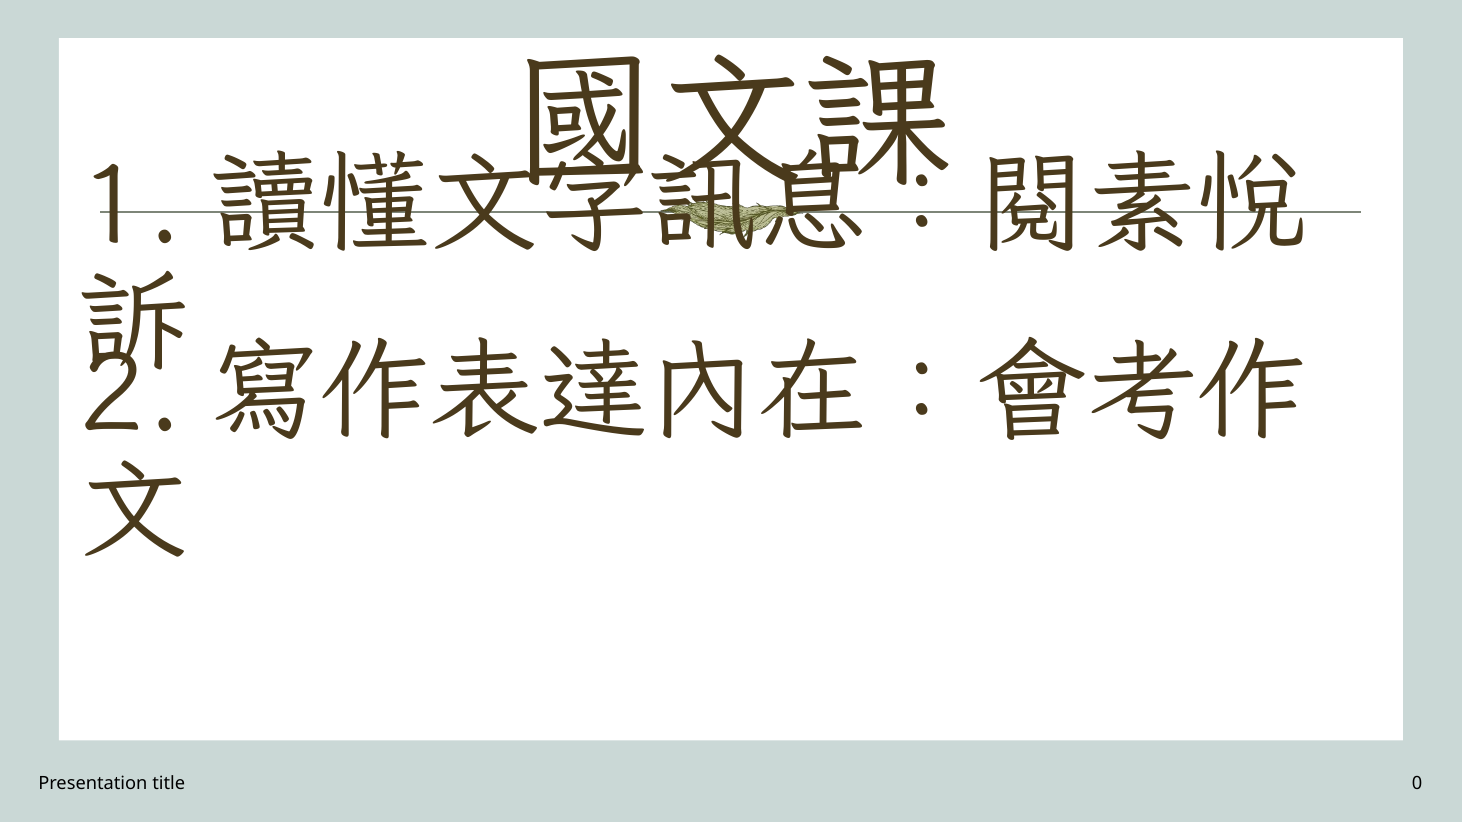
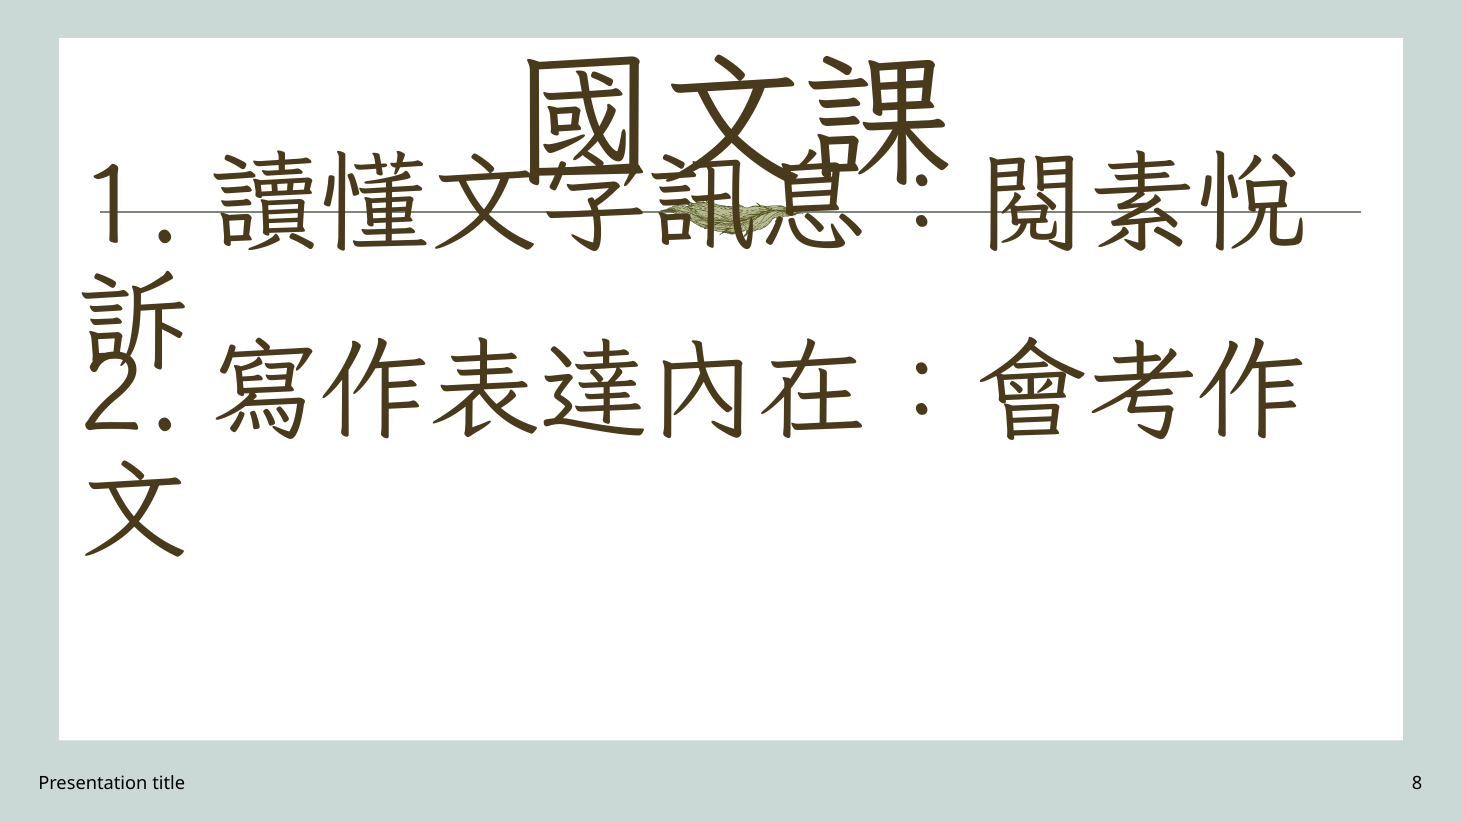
0: 0 -> 8 (1417, 784)
